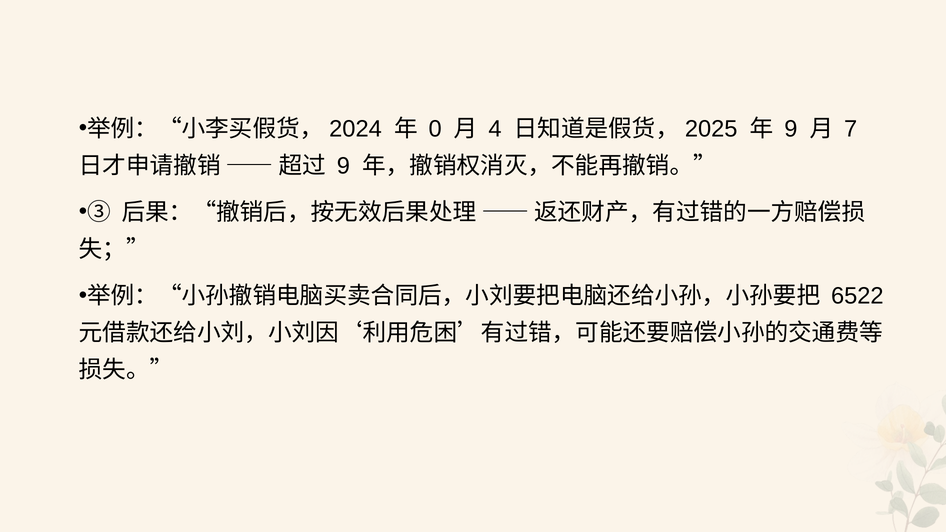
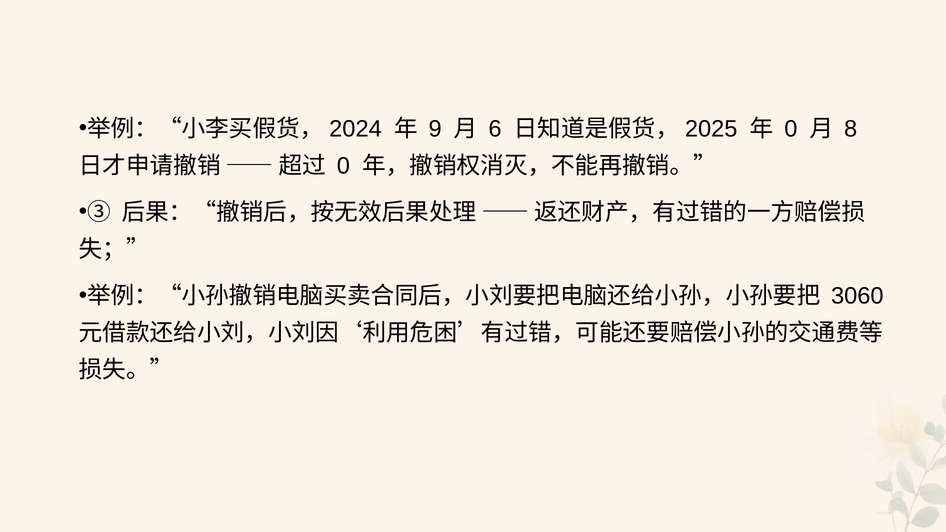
0: 0 -> 9 (435, 129)
4: 4 -> 6 (495, 129)
9: 9 -> 0 (791, 129)
7: 7 -> 8 (851, 129)
9: 9 -> 0 (343, 166)
6522: 6522 -> 3060 (857, 296)
